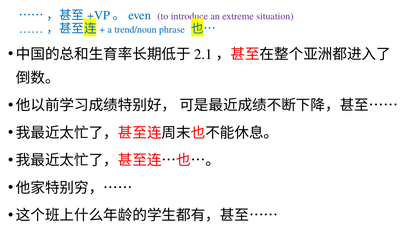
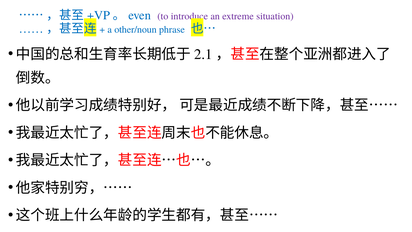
trend/noun: trend/noun -> other/noun (135, 30)
